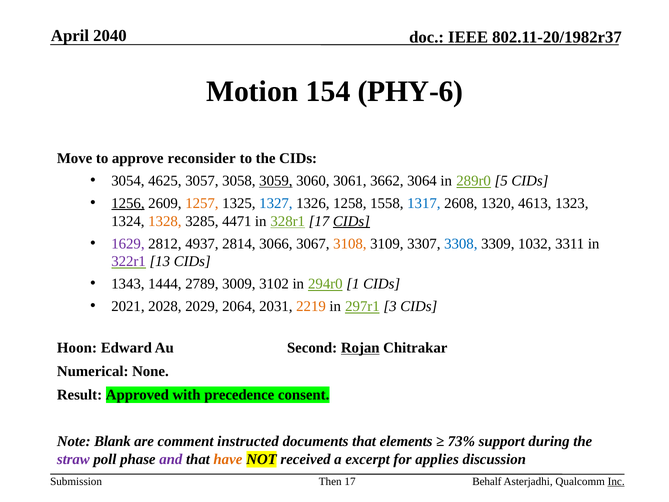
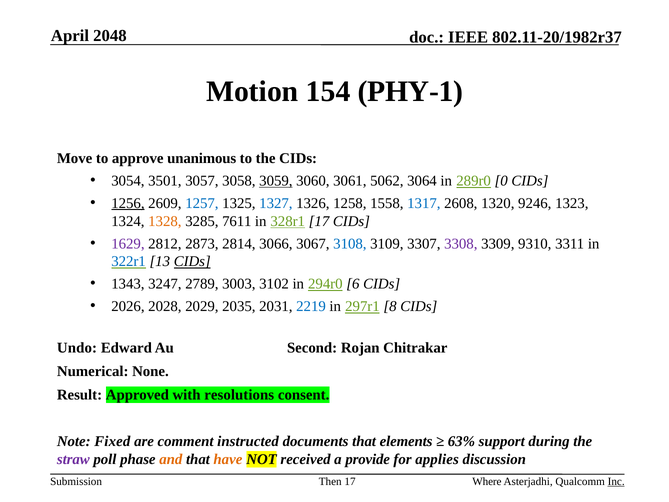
2040: 2040 -> 2048 (110, 35)
PHY-6: PHY-6 -> PHY-1 (410, 91)
reconsider: reconsider -> unanimous (202, 158)
4625: 4625 -> 3501 (165, 181)
3662: 3662 -> 5062 (387, 181)
5: 5 -> 0 (501, 181)
1257 colour: orange -> blue (202, 203)
4613: 4613 -> 9246 (535, 203)
4471: 4471 -> 7611 (237, 221)
CIDs underline: present -> none (351, 221)
4937: 4937 -> 2873 (202, 243)
3108 colour: orange -> blue (350, 243)
3308 colour: blue -> purple (461, 243)
1032: 1032 -> 9310 (535, 243)
322r1 colour: purple -> blue (129, 261)
CIDs underline: none -> present (192, 261)
1444: 1444 -> 3247 (165, 284)
3009: 3009 -> 3003 (239, 284)
1: 1 -> 6 (353, 284)
2021: 2021 -> 2026 (128, 306)
2064: 2064 -> 2035 (239, 306)
2219 colour: orange -> blue (311, 306)
3: 3 -> 8 (390, 306)
Hoon: Hoon -> Undo (77, 348)
Rojan underline: present -> none (360, 348)
precedence: precedence -> resolutions (239, 395)
Blank: Blank -> Fixed (112, 441)
73%: 73% -> 63% (461, 441)
and colour: purple -> orange (171, 459)
excerpt: excerpt -> provide (368, 459)
Behalf: Behalf -> Where (487, 481)
